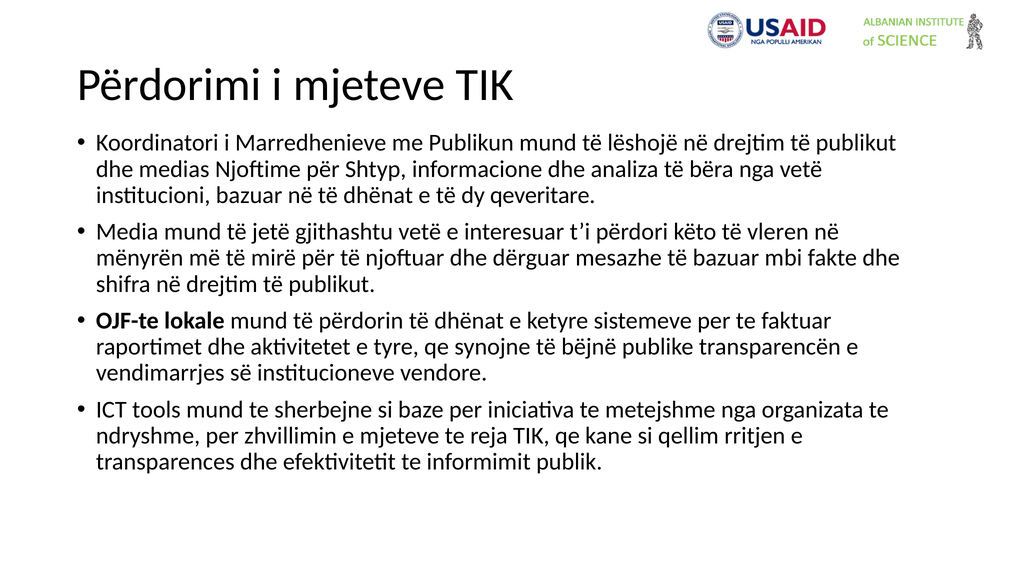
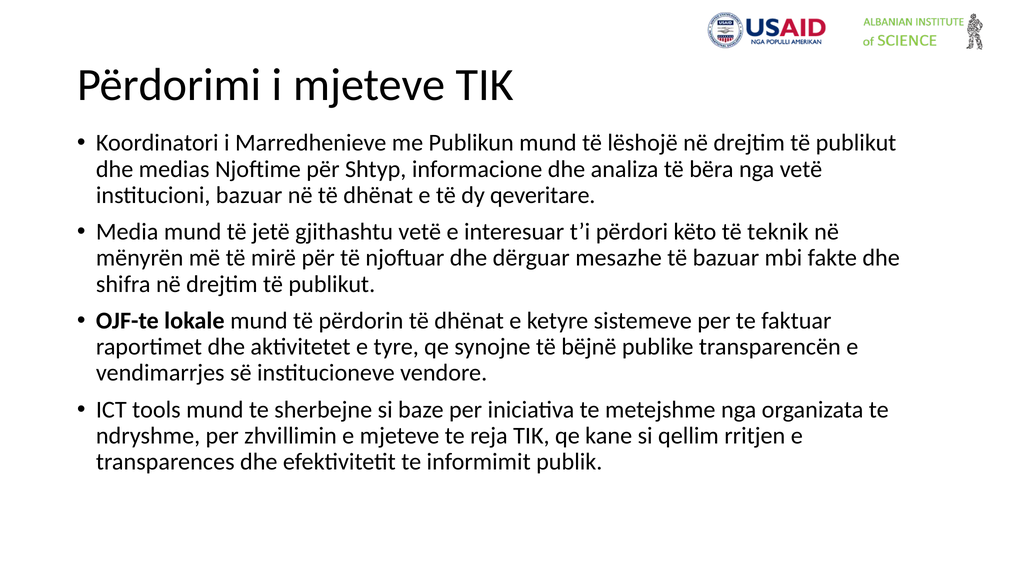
vleren: vleren -> teknik (778, 232)
